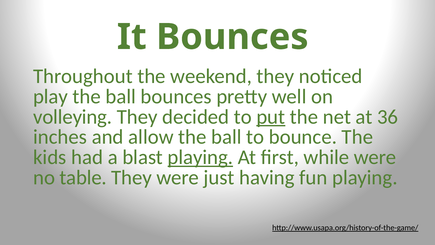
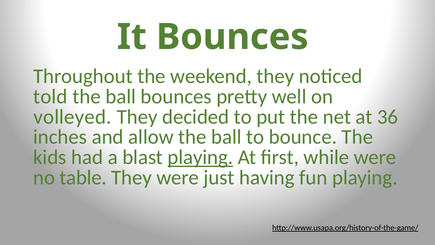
play: play -> told (50, 96)
volleying: volleying -> volleyed (73, 117)
put underline: present -> none (271, 117)
